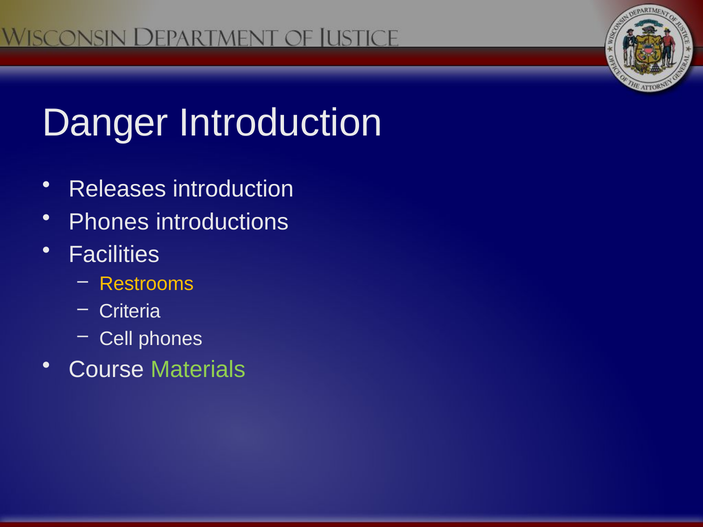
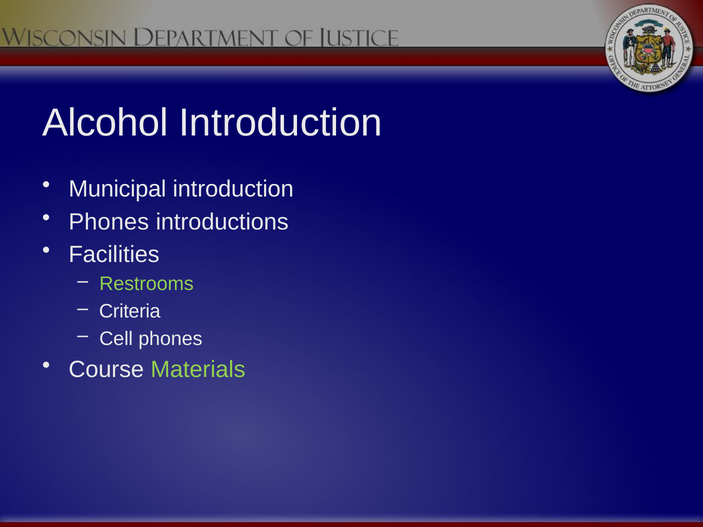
Danger: Danger -> Alcohol (105, 123)
Releases: Releases -> Municipal (117, 189)
Restrooms colour: yellow -> light green (147, 284)
